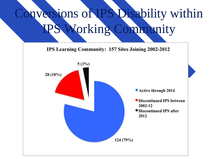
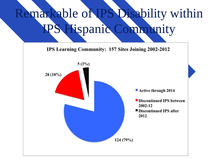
Conversions: Conversions -> Remarkable (47, 13)
Working: Working -> Hispanic (87, 29)
